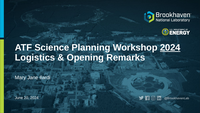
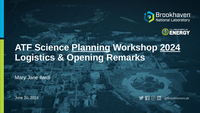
Planning underline: none -> present (91, 47)
